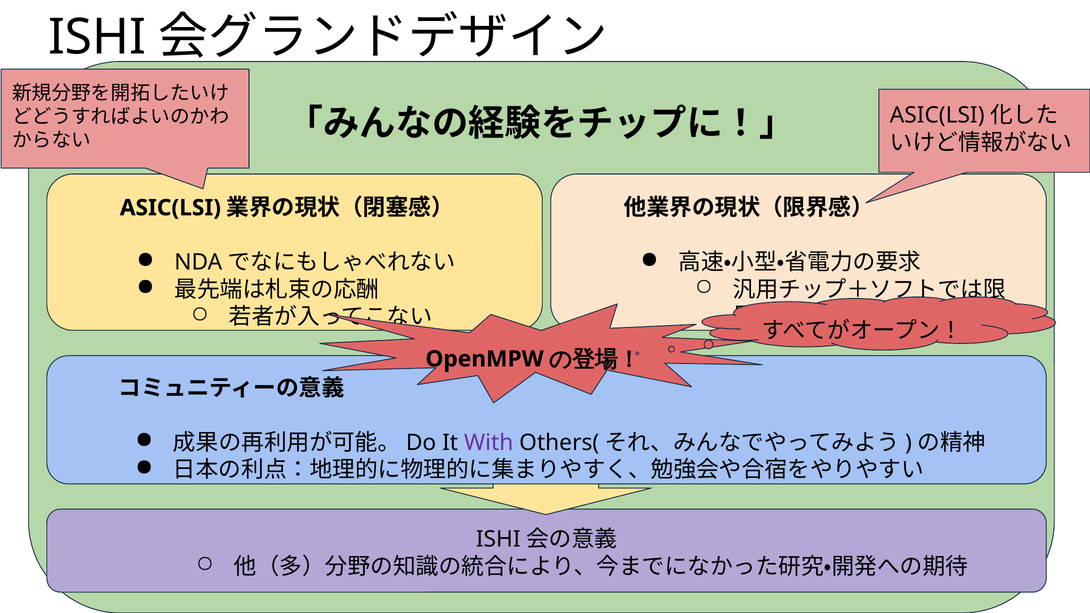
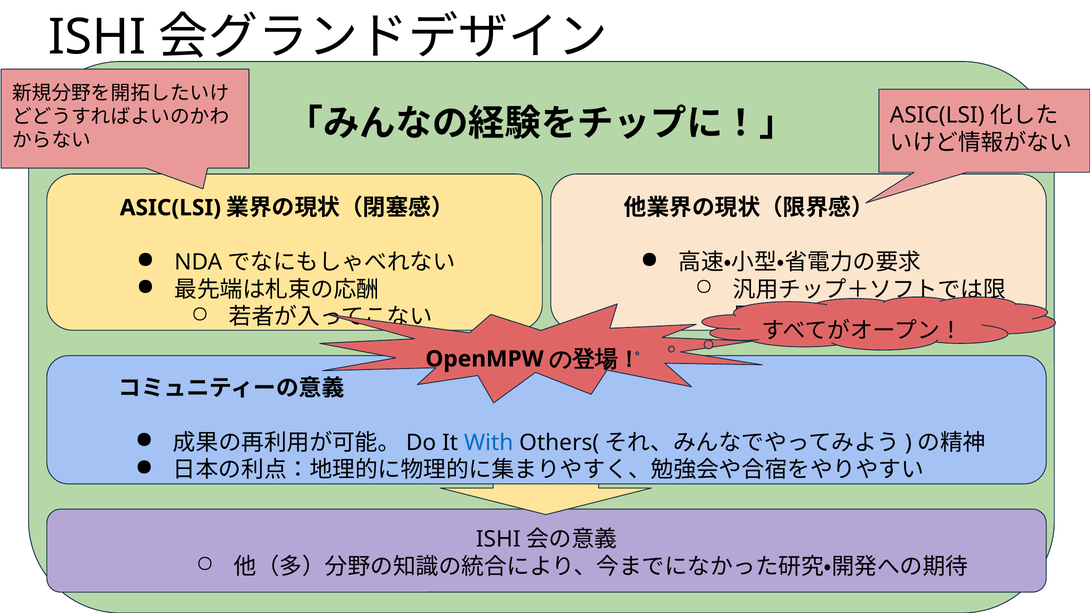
With colour: purple -> blue (489, 443)
